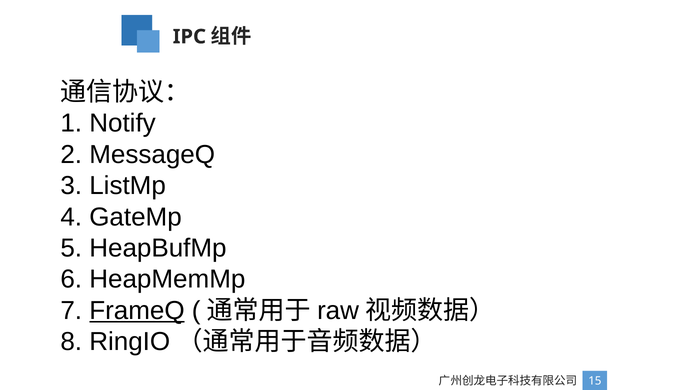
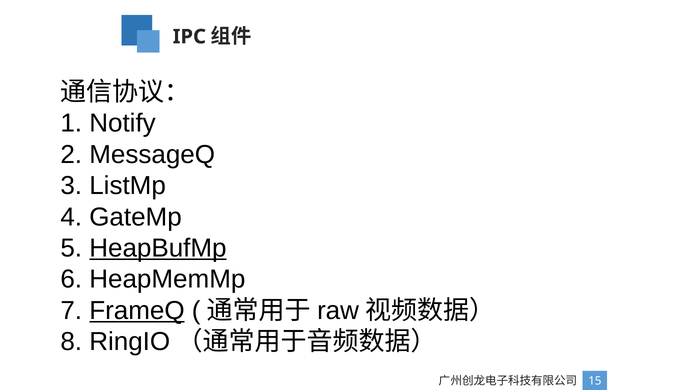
HeapBufMp underline: none -> present (158, 248)
